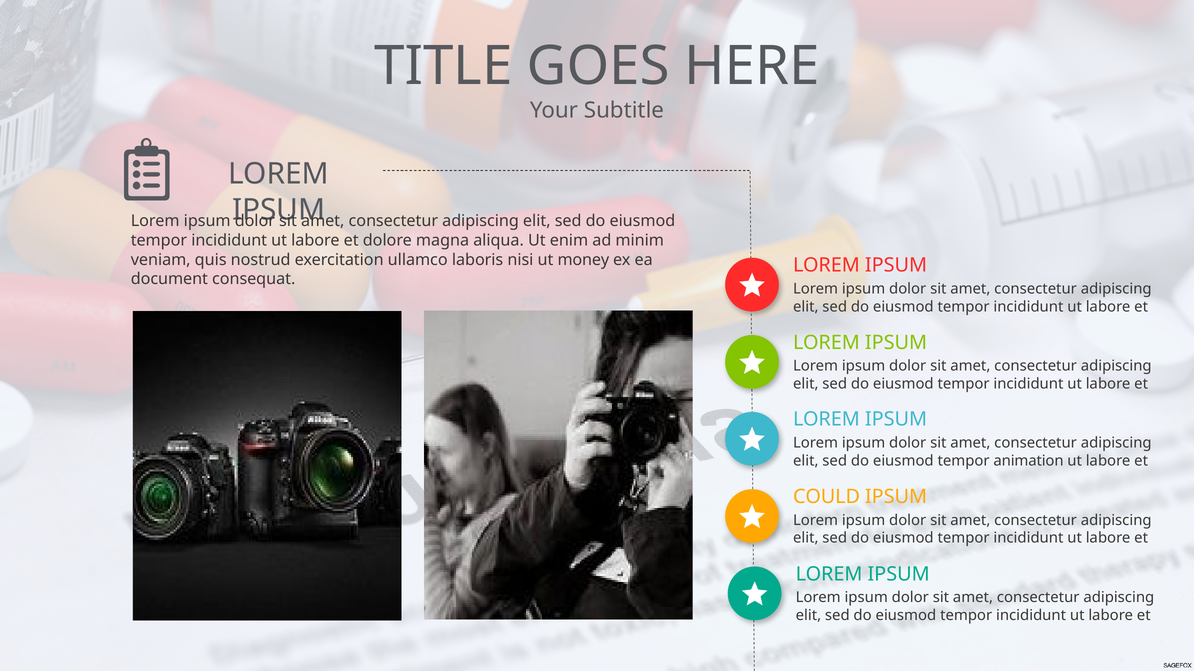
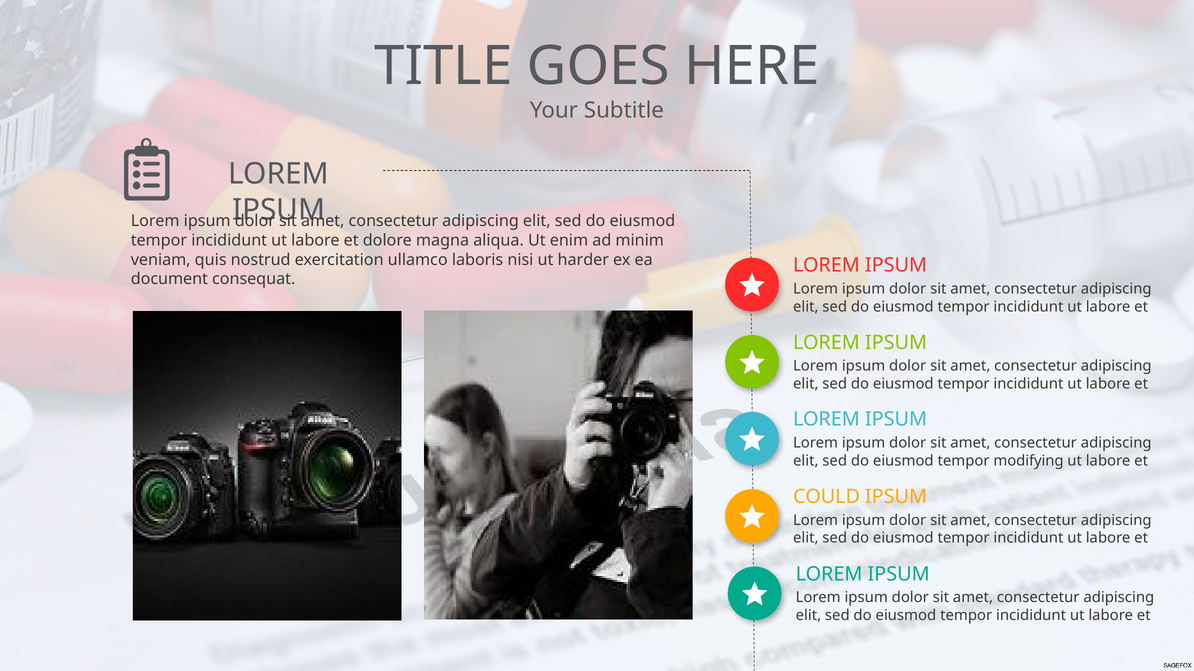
money: money -> harder (583, 260)
animation: animation -> modifying (1029, 461)
